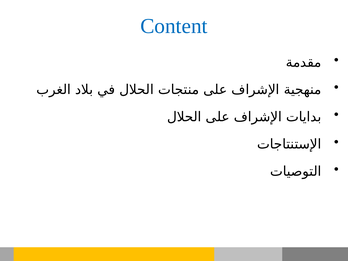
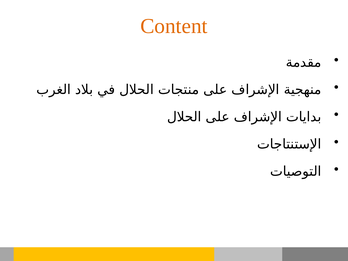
Content colour: blue -> orange (174, 26)
